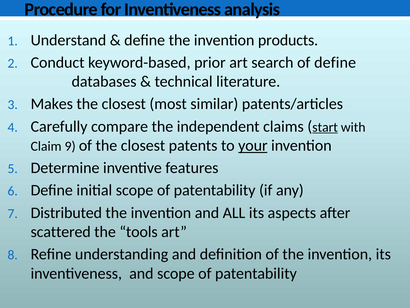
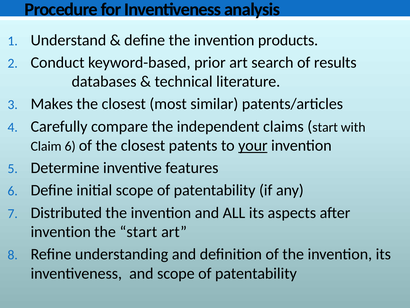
of define: define -> results (335, 62)
start underline: present -> none (325, 127)
Claim 9: 9 -> 6 (70, 146)
scattered: scattered -> invention (61, 232)
the tools: tools -> start (138, 232)
